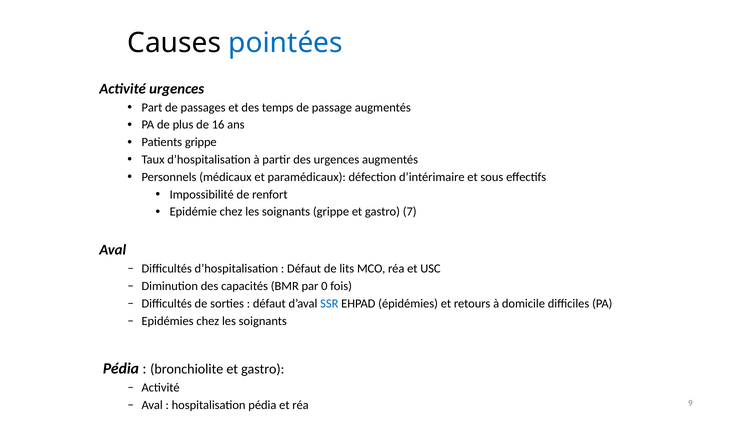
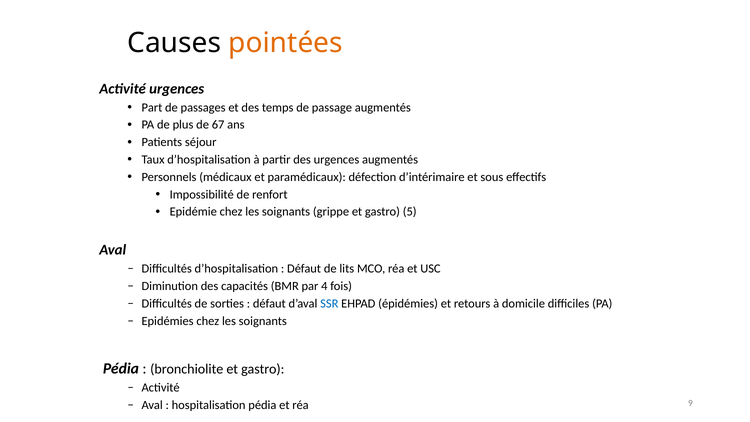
pointées colour: blue -> orange (286, 43)
16: 16 -> 67 (218, 125)
Patients grippe: grippe -> séjour (201, 142)
7: 7 -> 5 (410, 212)
0: 0 -> 4 (324, 286)
